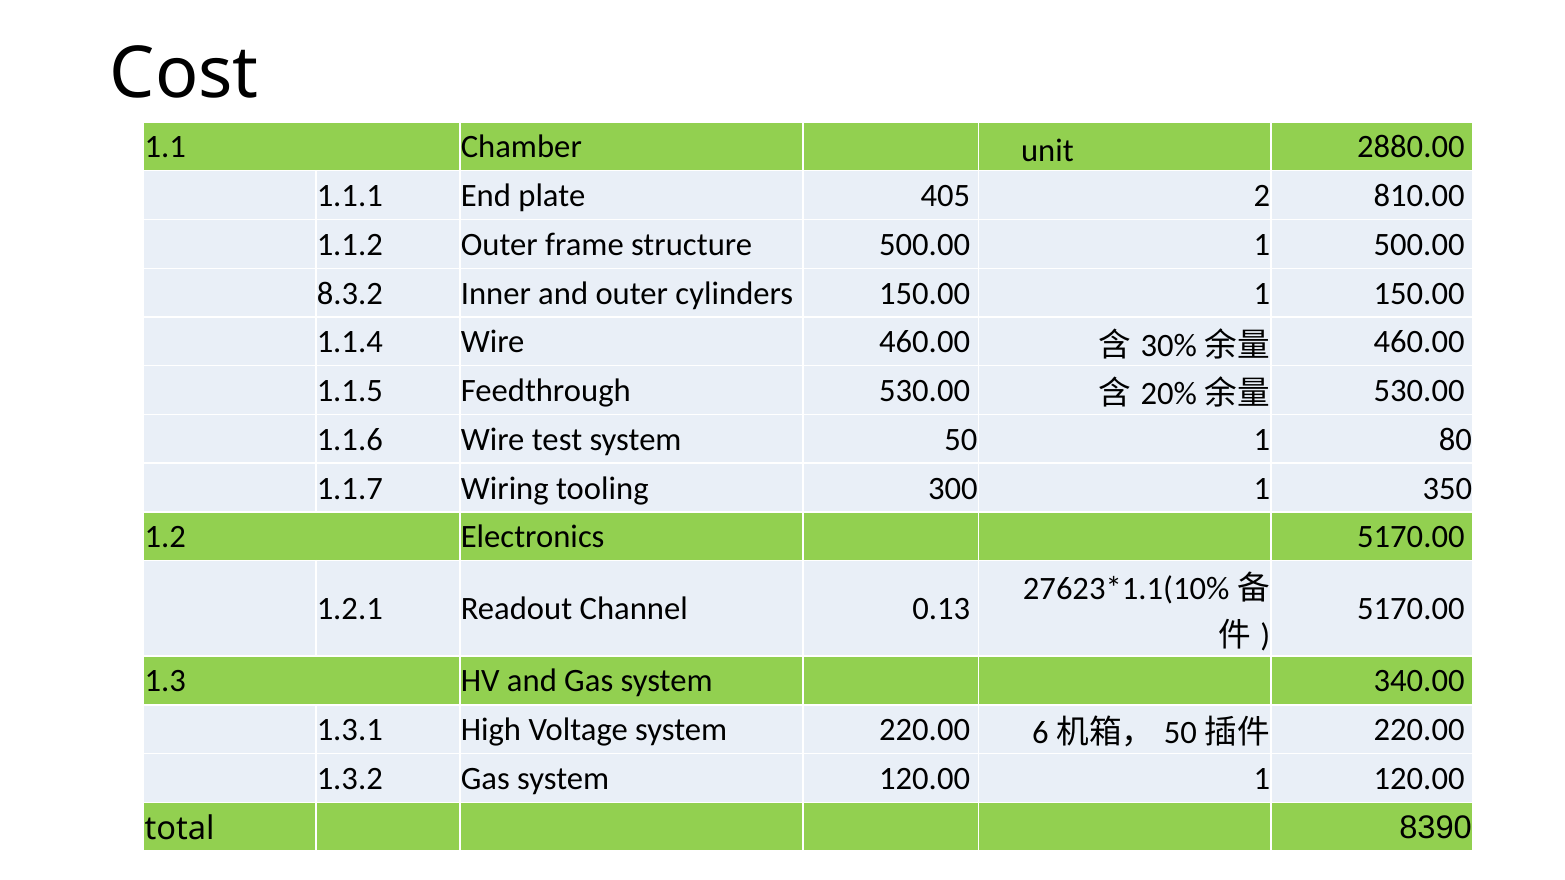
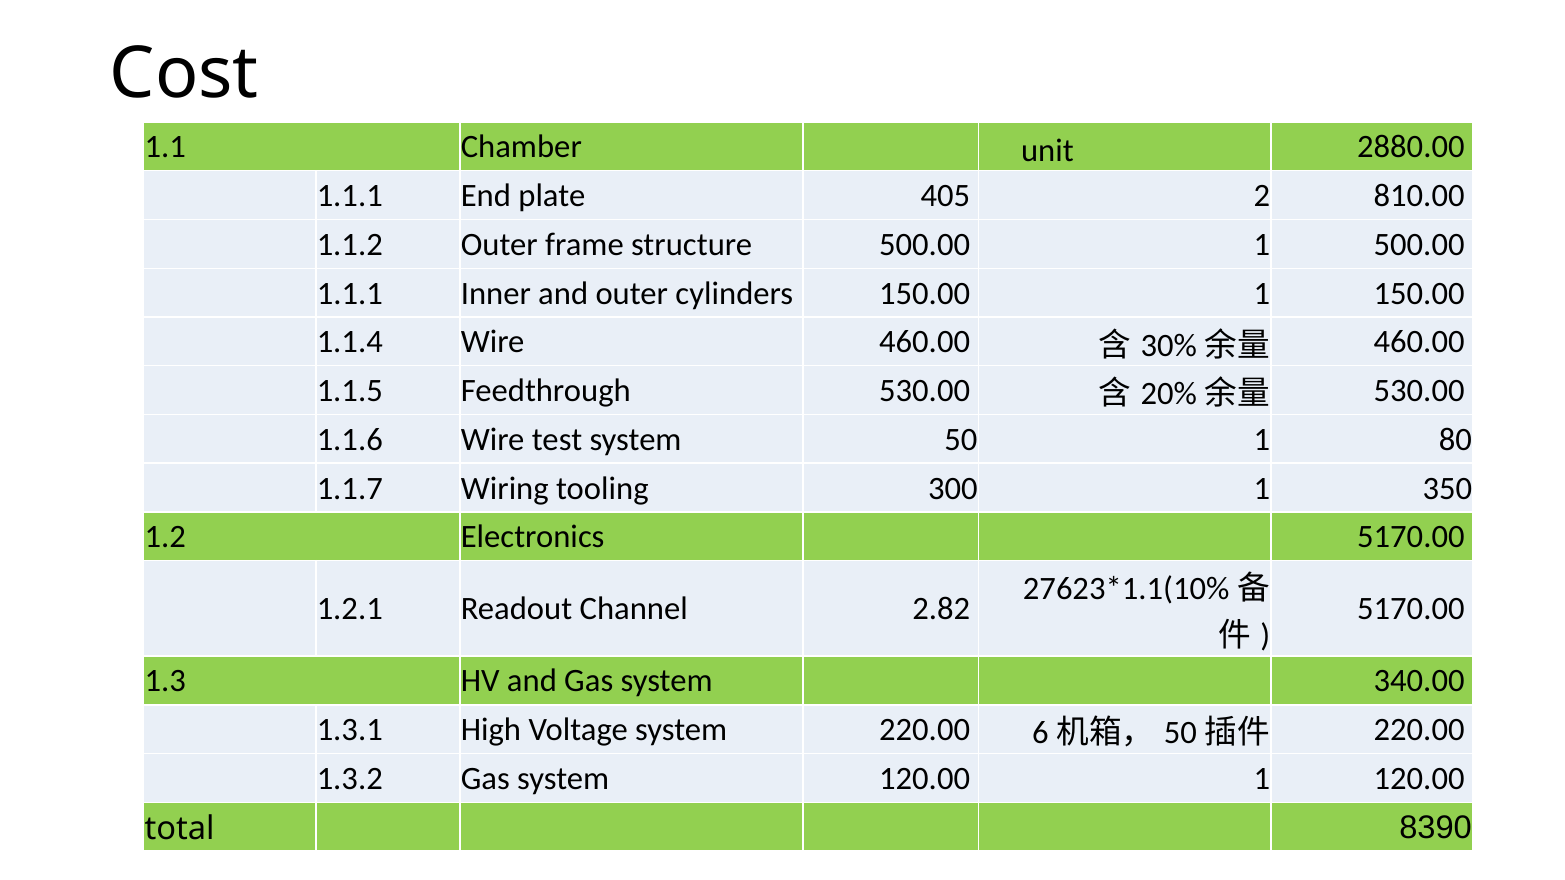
8.3.2: 8.3.2 -> 1.1.1 (350, 293)
0.13: 0.13 -> 2.82 (941, 609)
